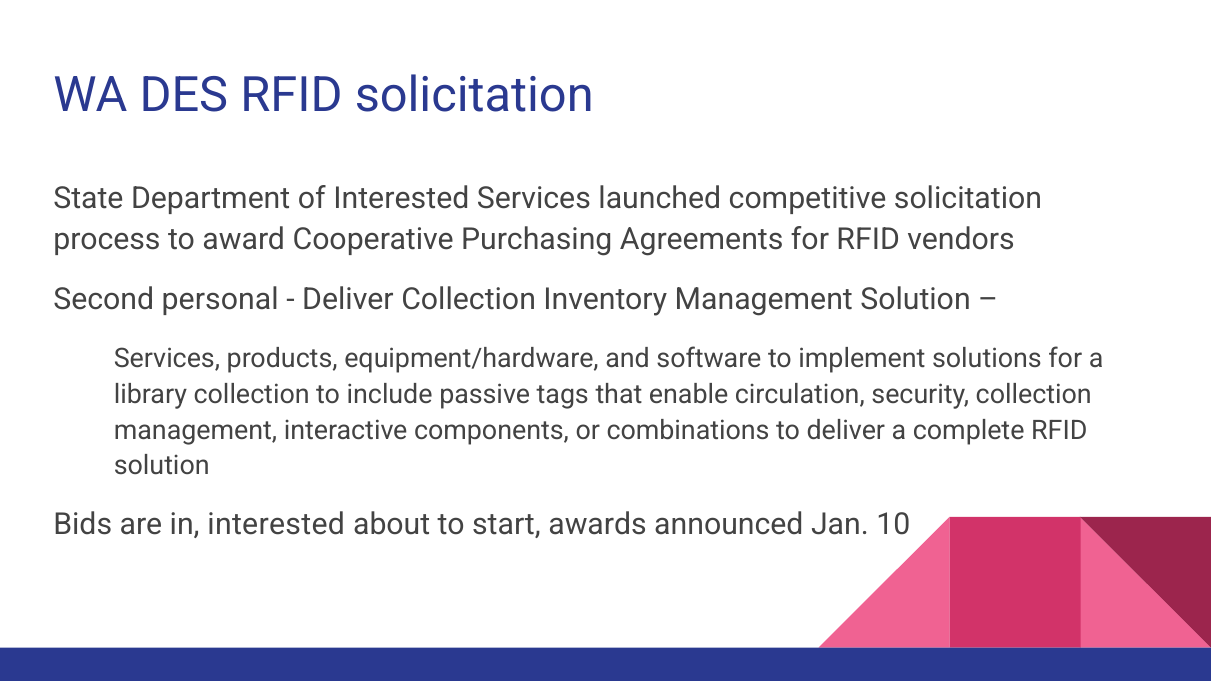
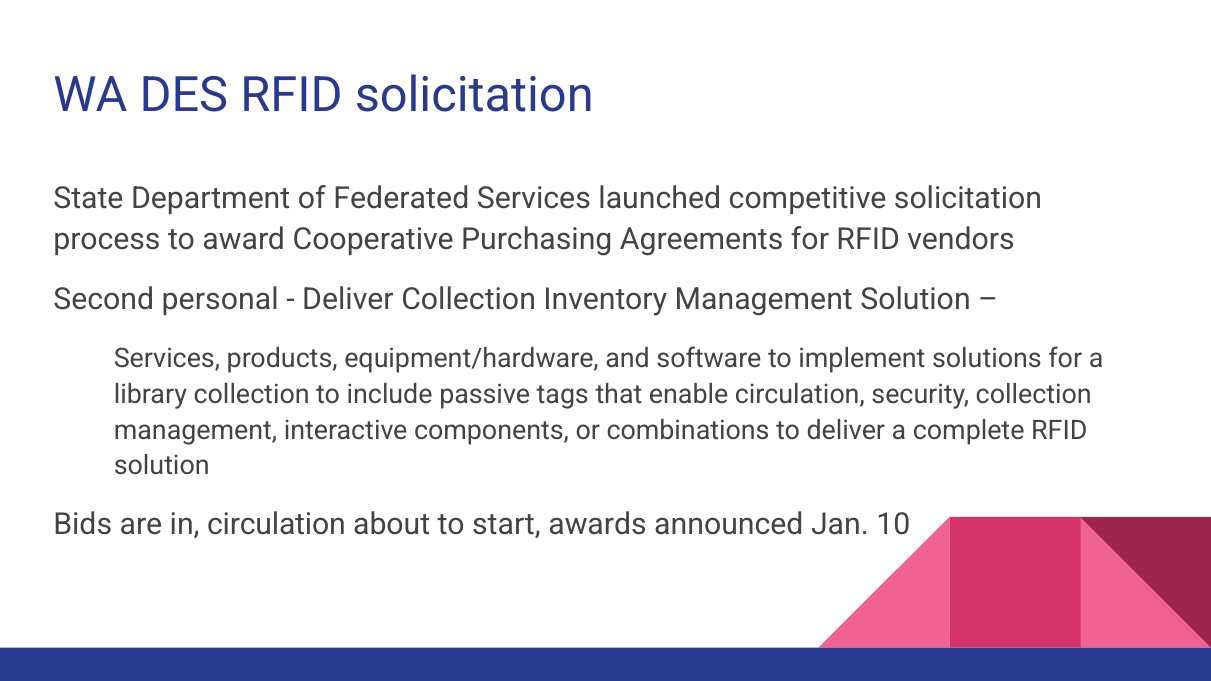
of Interested: Interested -> Federated (401, 198)
in interested: interested -> circulation (276, 525)
